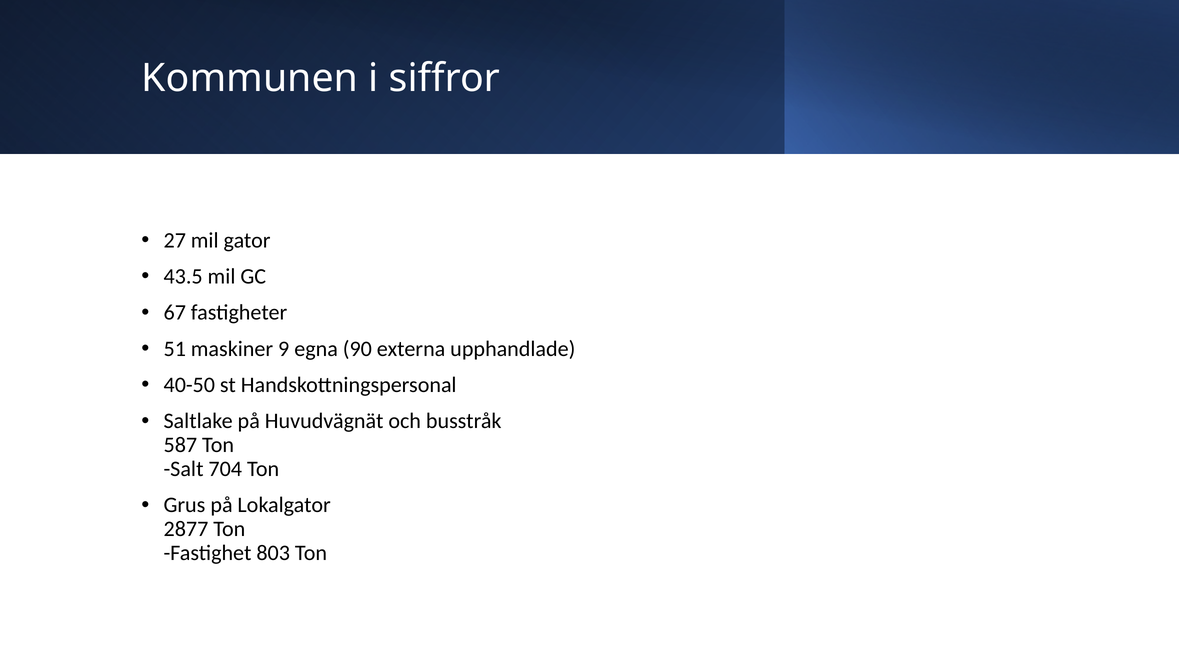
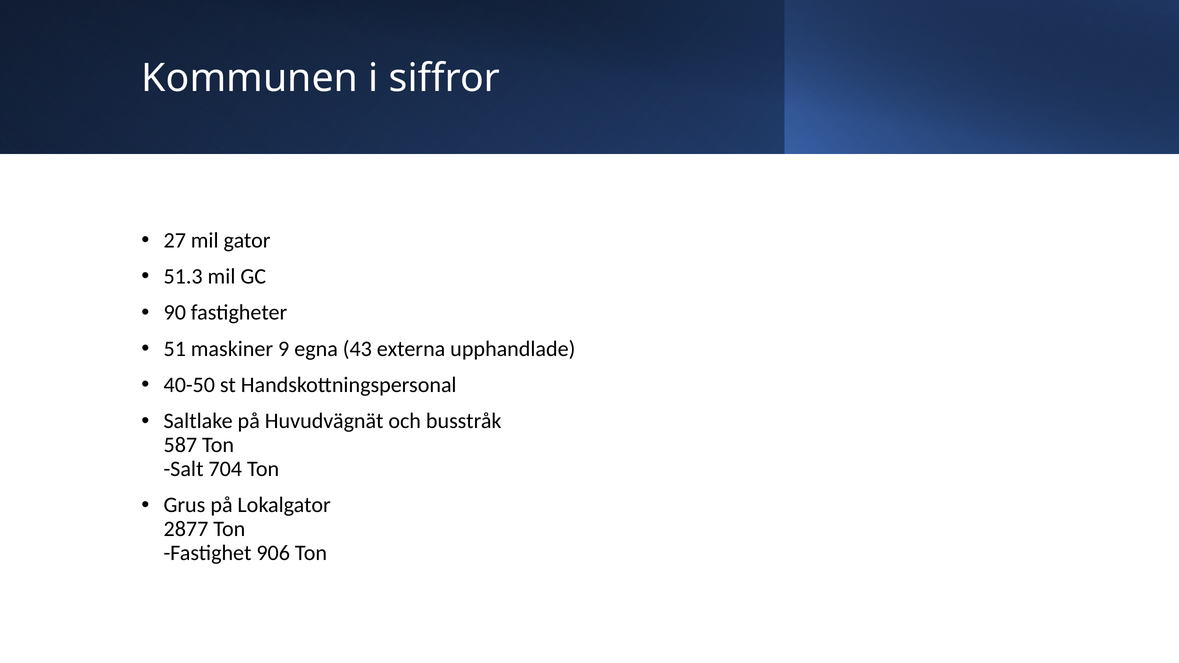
43.5: 43.5 -> 51.3 (183, 277)
67: 67 -> 90 (175, 313)
90: 90 -> 43 (357, 349)
803: 803 -> 906 (273, 553)
